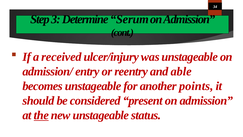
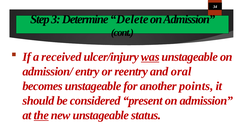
Serum: Serum -> Delete (129, 19)
was underline: none -> present (150, 57)
able: able -> oral (181, 71)
